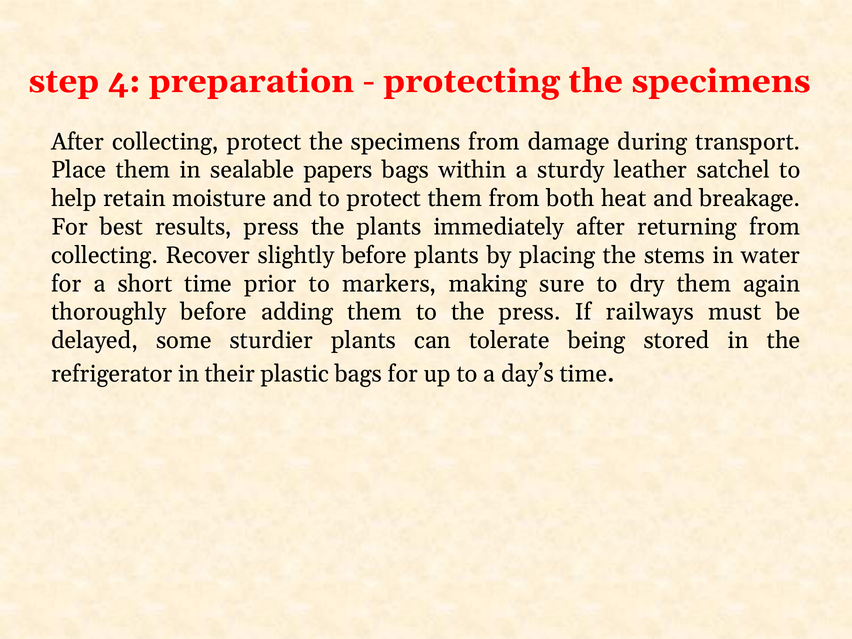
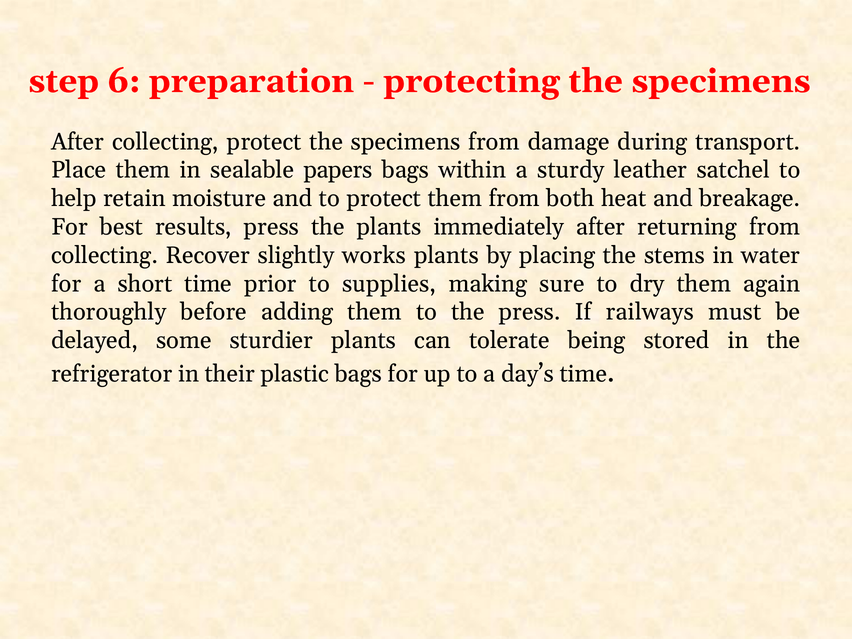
4: 4 -> 6 (124, 81)
slightly before: before -> works (374, 255)
markers: markers -> supplies (389, 284)
